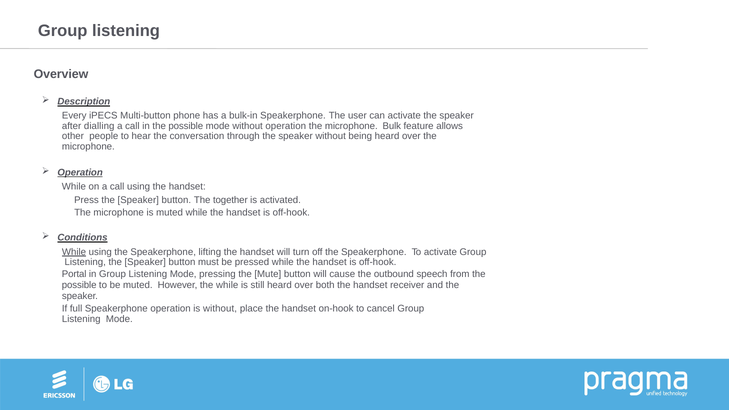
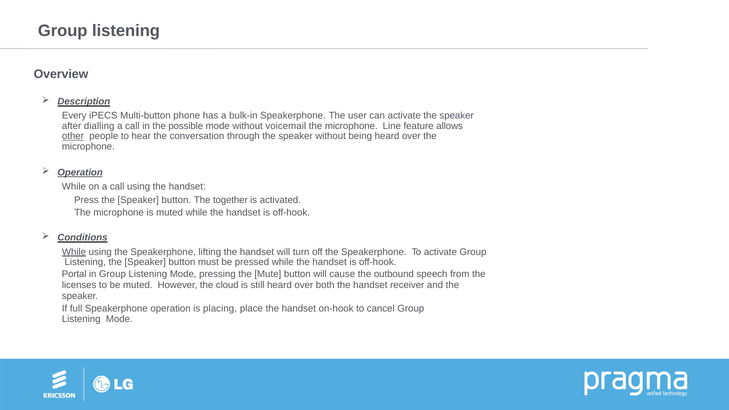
without operation: operation -> voicemail (286, 126)
Bulk: Bulk -> Line (392, 126)
other underline: none -> present (73, 136)
possible: possible -> licenses (79, 285)
the while: while -> cloud (227, 285)
is without: without -> placing (220, 309)
